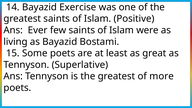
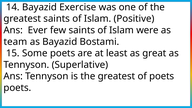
living: living -> team (15, 42)
of more: more -> poets (162, 76)
